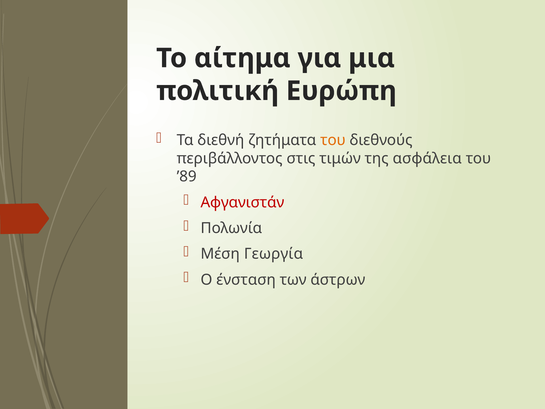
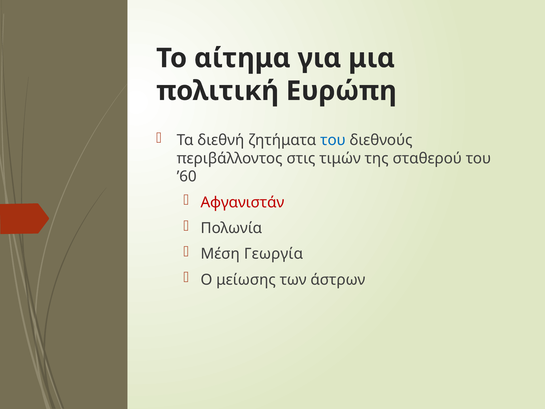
του colour: orange -> blue (333, 140)
ασφάλεια: ασφάλεια -> σταθερού (427, 158)
’89: ’89 -> ’60 (187, 176)
ένσταση: ένσταση -> μείωσης (246, 280)
